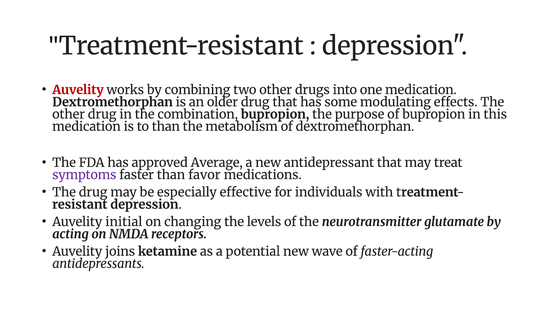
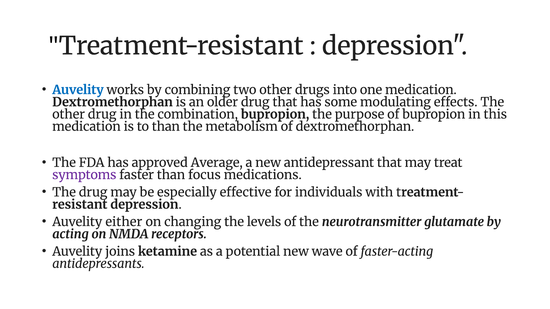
Auvelity colour: red -> blue (78, 90)
favor: favor -> focus (204, 175)
initial: initial -> either (124, 222)
